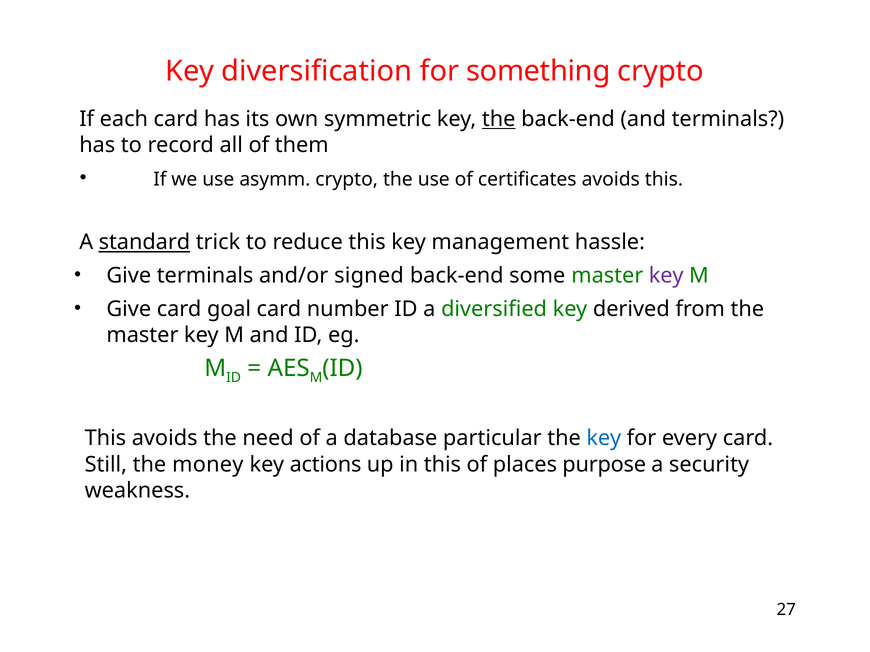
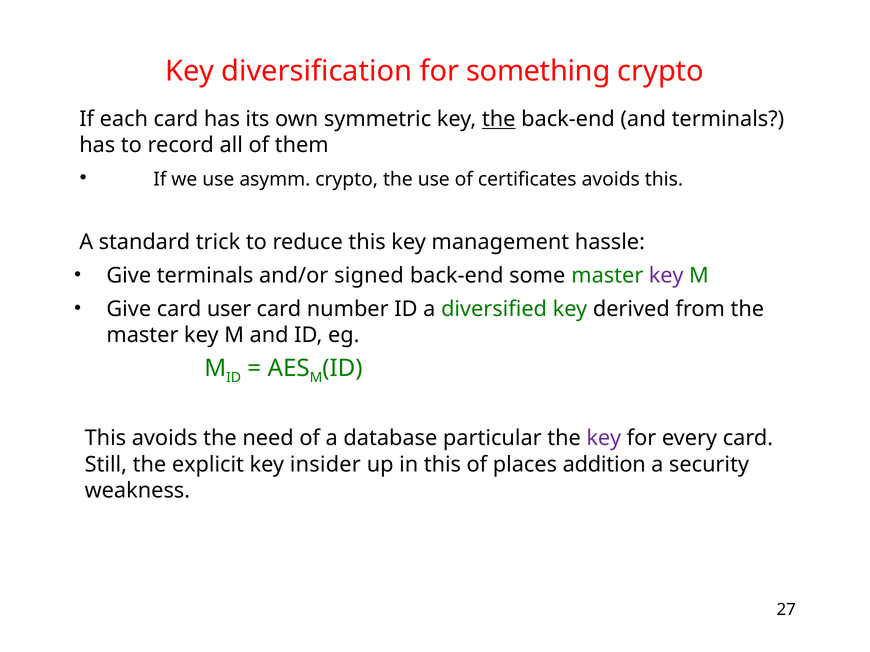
standard underline: present -> none (144, 242)
goal: goal -> user (229, 309)
key colour: blue -> purple (604, 439)
money: money -> explicit (208, 465)
actions: actions -> insider (325, 465)
purpose: purpose -> addition (604, 465)
